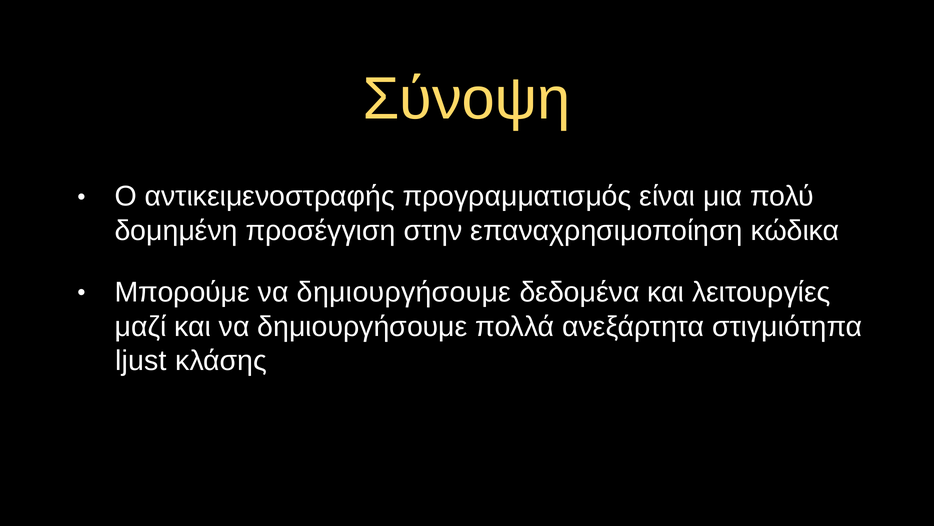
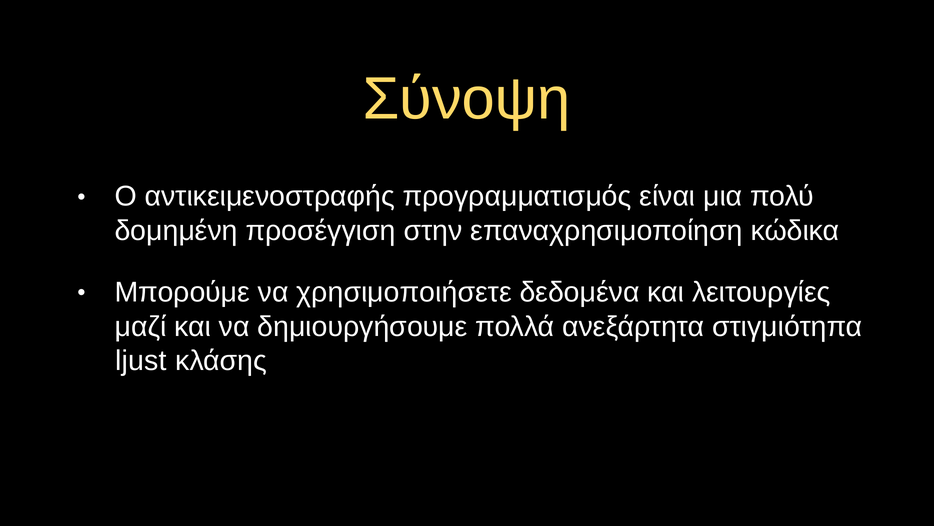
Μπορούμε να δημιουργήσουμε: δημιουργήσουμε -> χρησιμοποιήσετε (404, 292)
